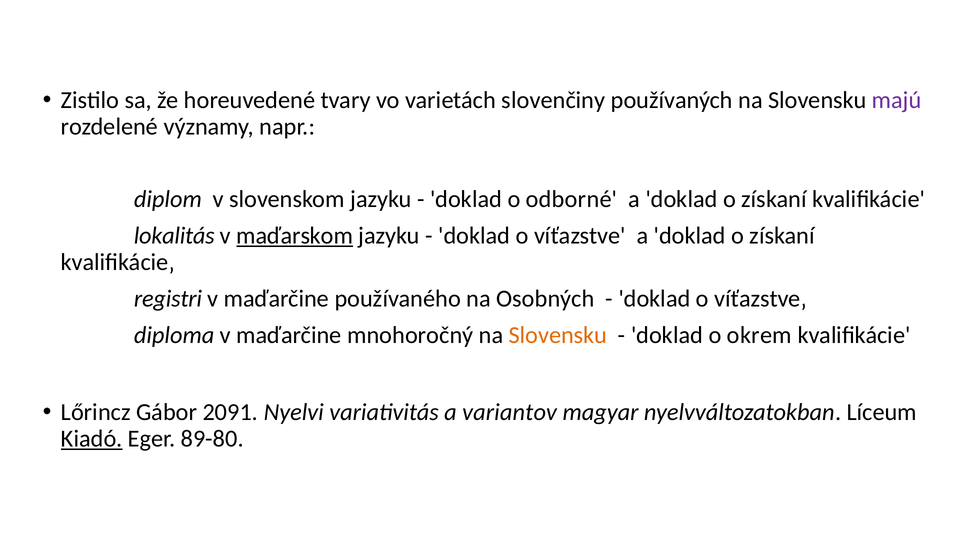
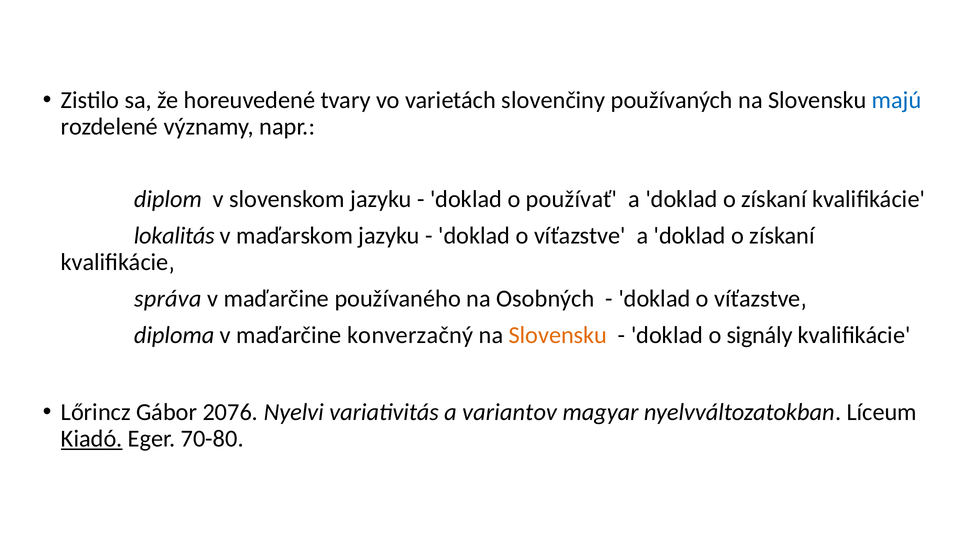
majú colour: purple -> blue (897, 100)
odborné: odborné -> používať (572, 199)
maďarskom underline: present -> none (295, 236)
registri: registri -> správa (168, 298)
mnohoročný: mnohoročný -> konverzačný (410, 335)
okrem: okrem -> signály (760, 335)
2091: 2091 -> 2076 (230, 412)
89-80: 89-80 -> 70-80 (212, 438)
